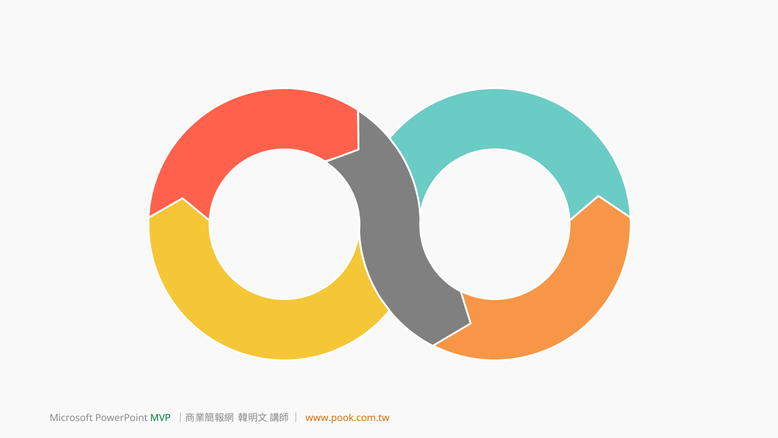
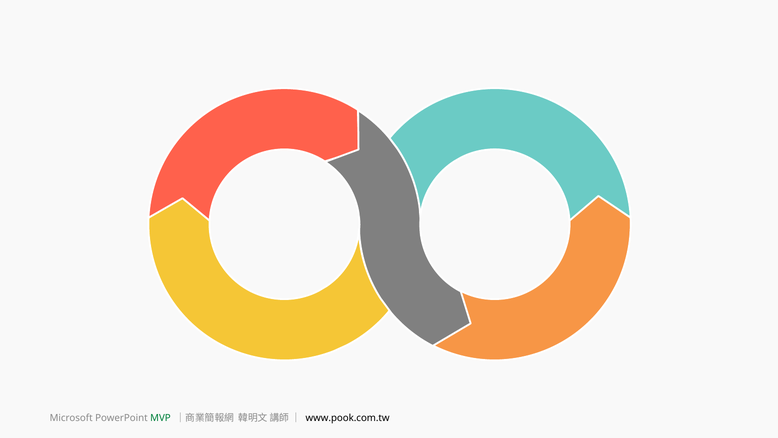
www.pook.com.tw colour: orange -> black (348, 418)
